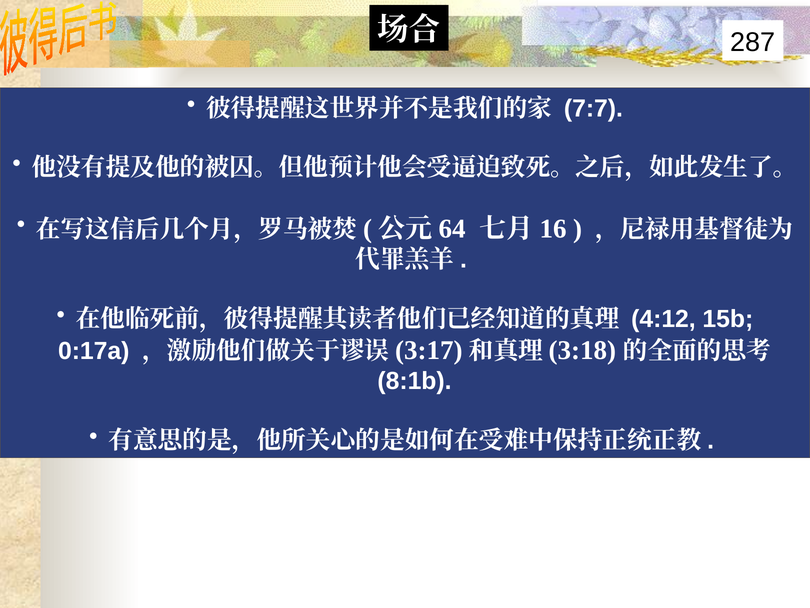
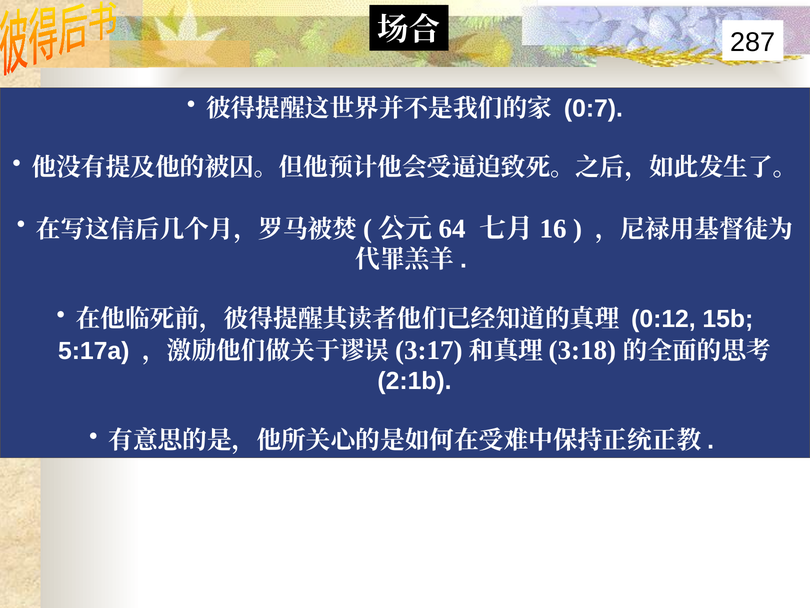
7:7: 7:7 -> 0:7 (593, 108)
4:12: 4:12 -> 0:12 (663, 319)
0:17a: 0:17a -> 5:17a (94, 351)
8:1b: 8:1b -> 2:1b (414, 381)
